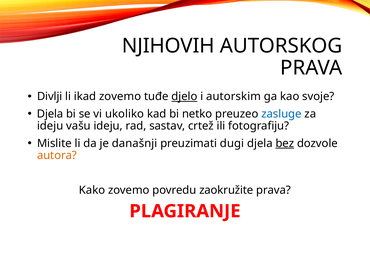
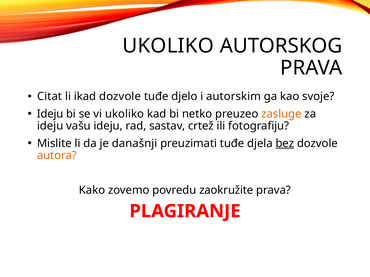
NJIHOVIH: NJIHOVIH -> UKOLIKO (168, 46)
Divlji: Divlji -> Citat (50, 97)
ikad zovemo: zovemo -> dozvole (120, 97)
djelo underline: present -> none (184, 97)
Djela: Djela -> Ideju (50, 114)
zasluge colour: blue -> orange (281, 114)
preuzimati dugi: dugi -> tuđe (232, 144)
